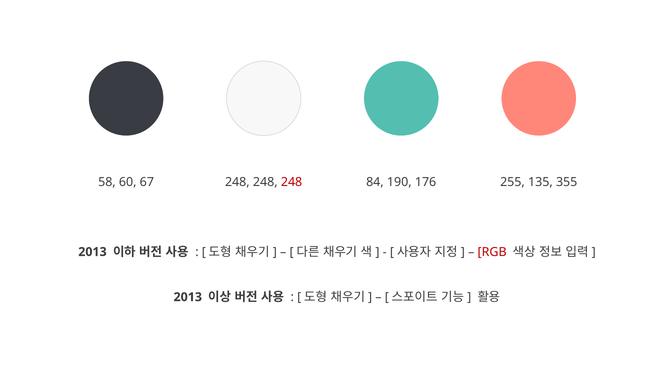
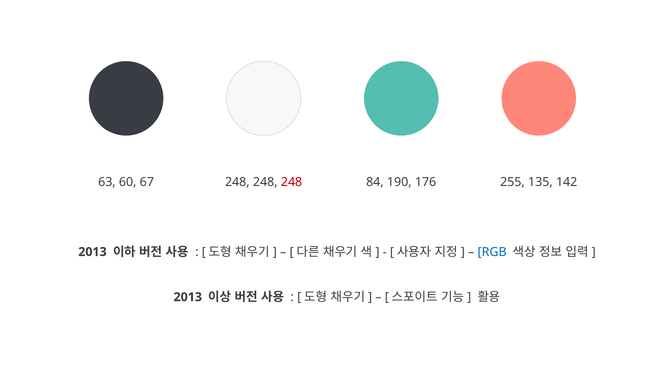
58: 58 -> 63 (107, 182)
355: 355 -> 142 (567, 182)
RGB colour: red -> blue (492, 252)
